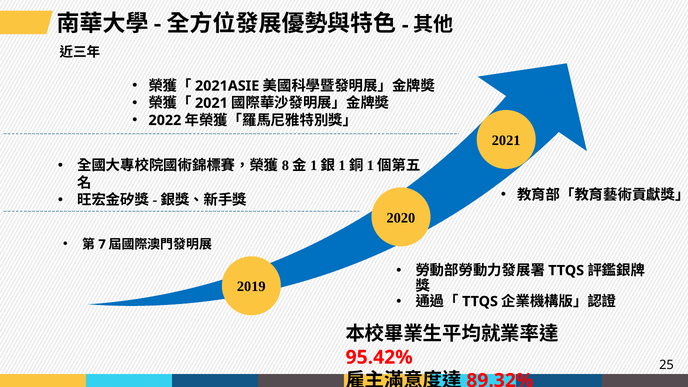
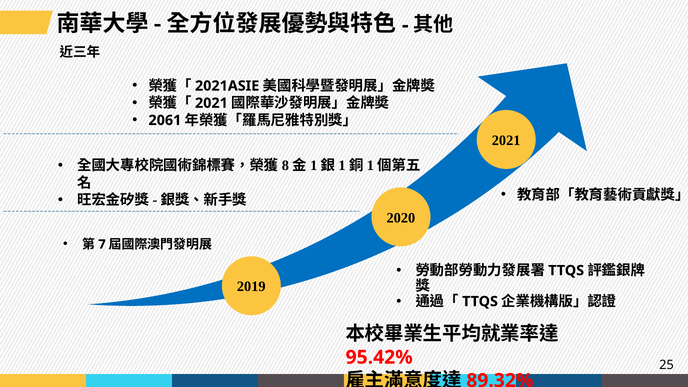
2022: 2022 -> 2061 (165, 120)
